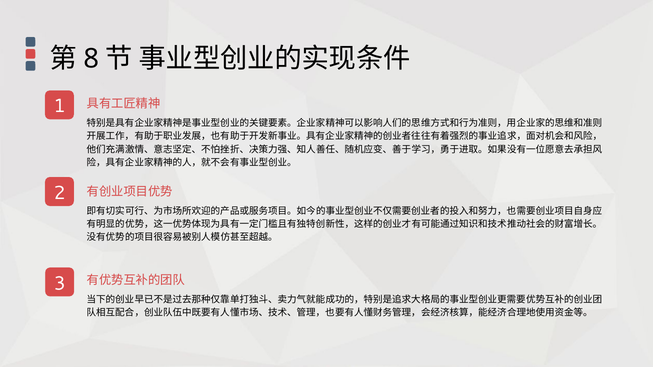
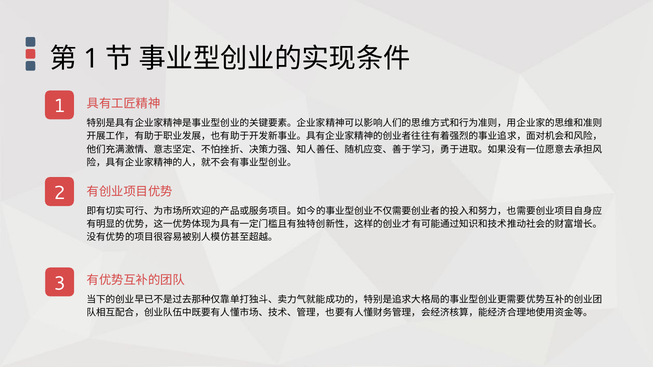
8: 8 -> 1 (91, 59)
